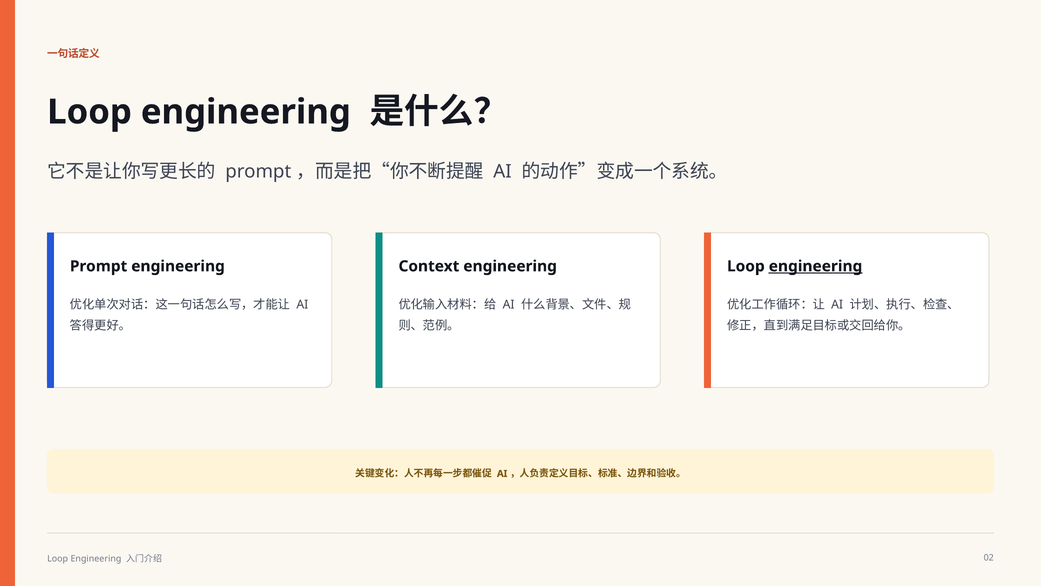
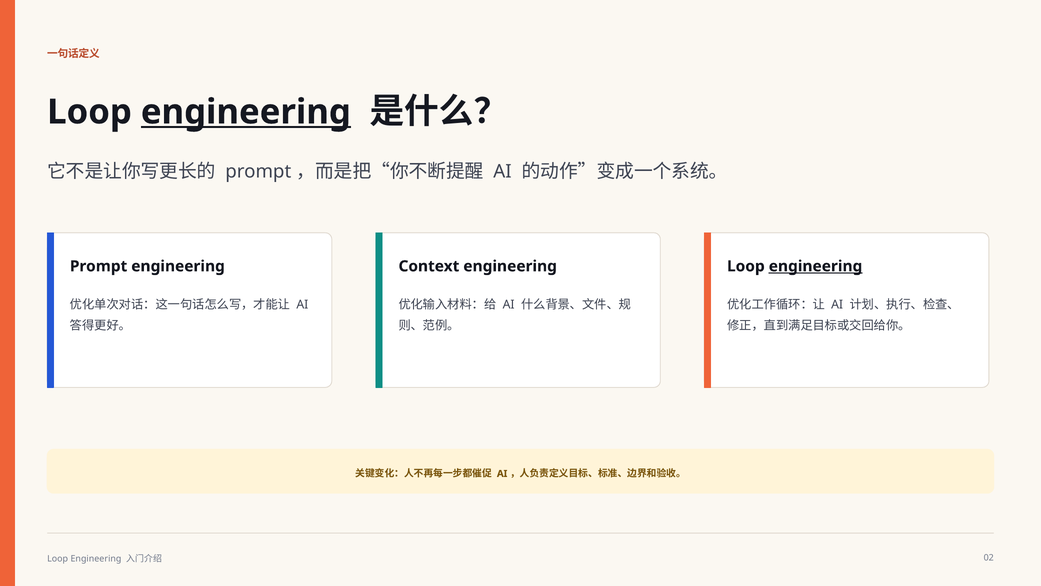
engineering underline: none -> present (246, 112)
